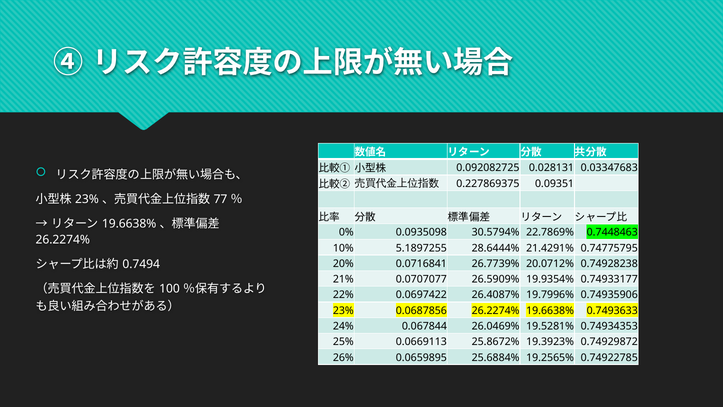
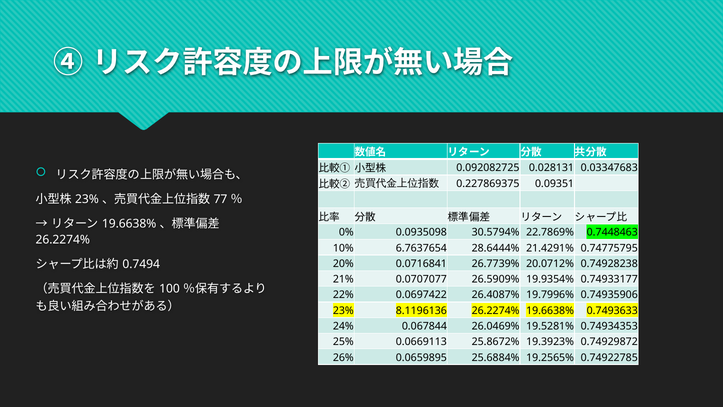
5.1897255: 5.1897255 -> 6.7637654 (421, 248)
0.0687856: 0.0687856 -> 8.1196136 (421, 310)
